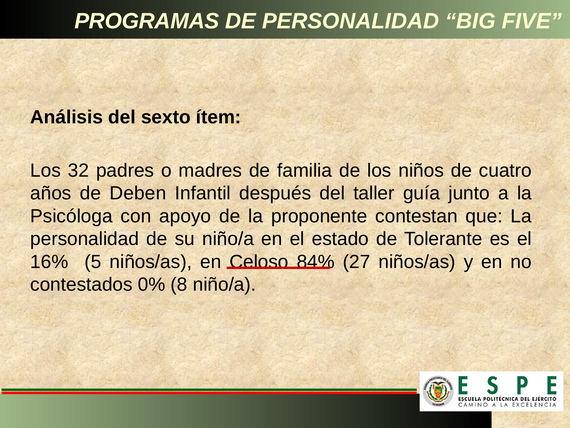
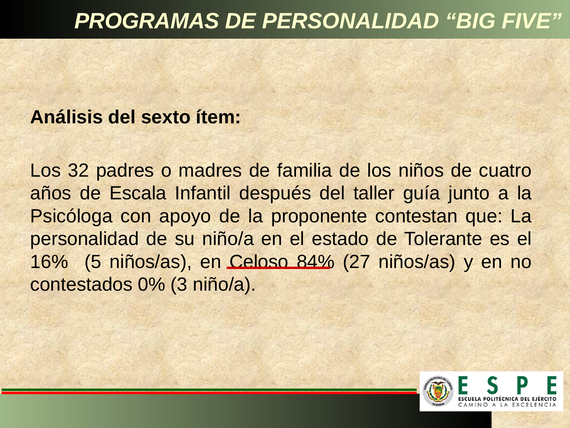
Deben: Deben -> Escala (138, 193)
8: 8 -> 3 (179, 284)
